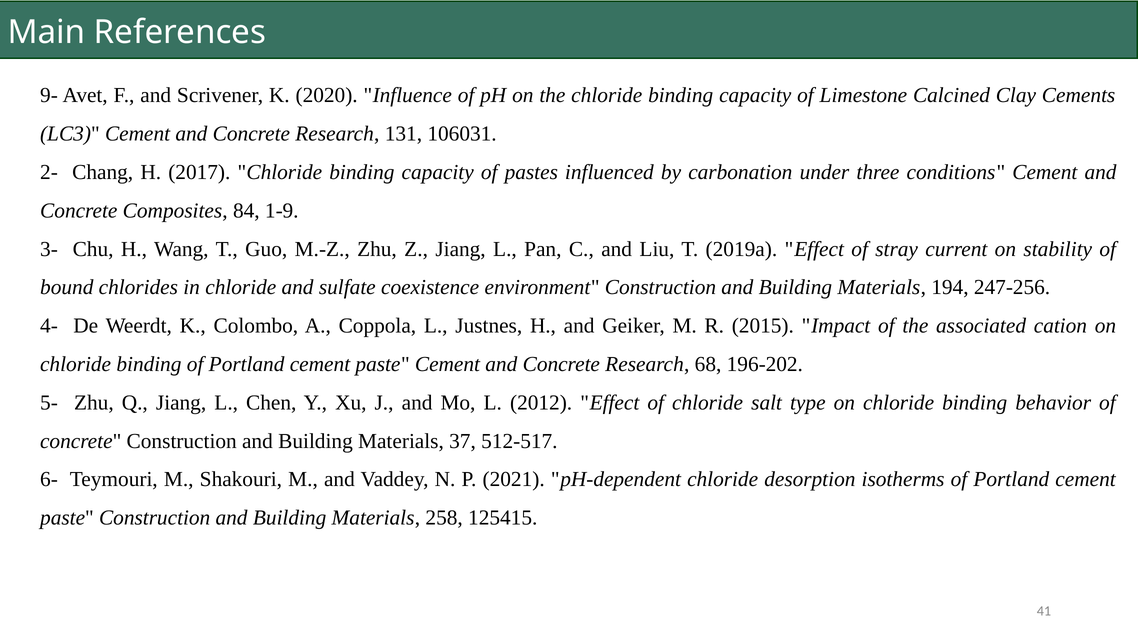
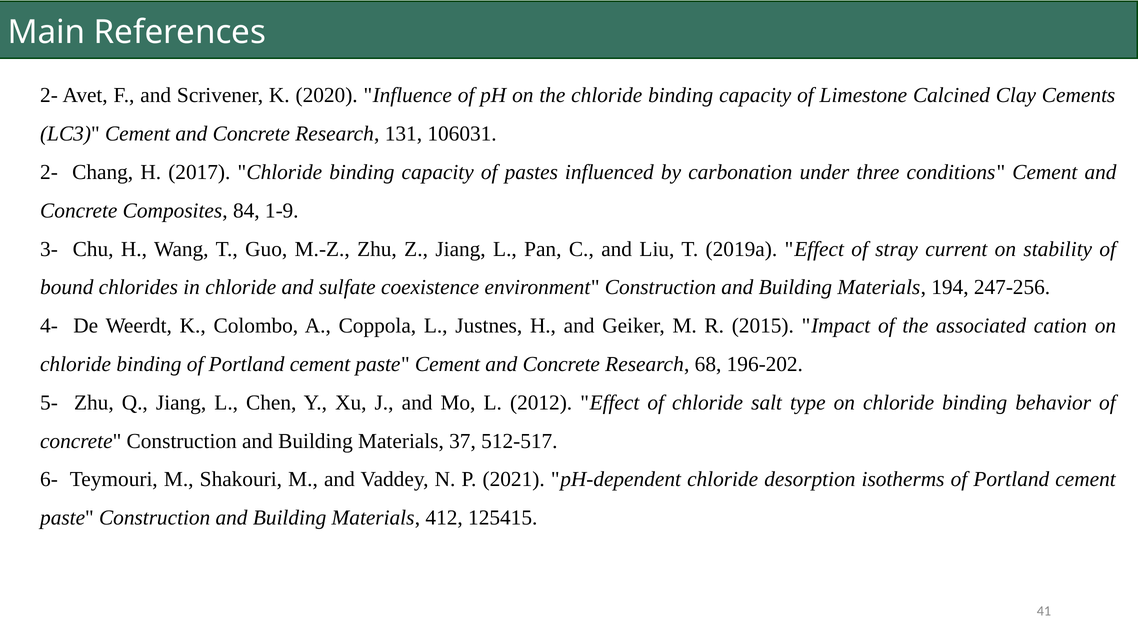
9-: 9- -> 2- (49, 95)
258: 258 -> 412 (444, 518)
